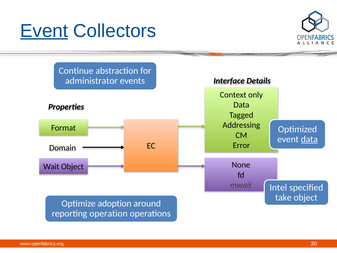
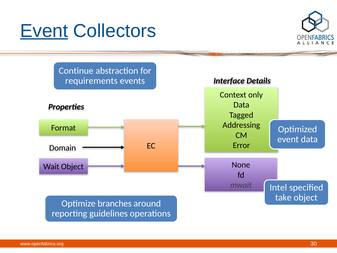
administrator: administrator -> requirements (91, 81)
data underline: present -> none (309, 139)
adoption: adoption -> branches (115, 203)
operation: operation -> guidelines (109, 213)
